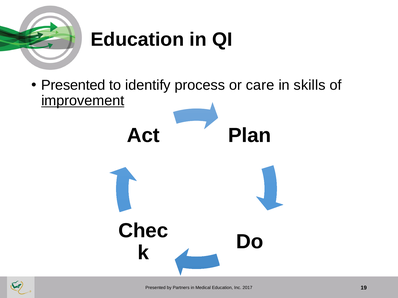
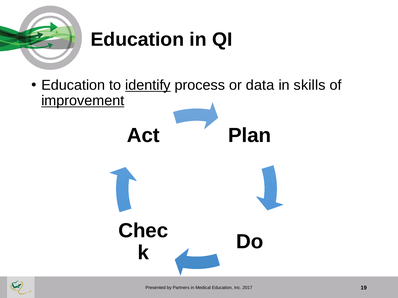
Presented: Presented -> Education (73, 85)
identify underline: none -> present (148, 85)
care: care -> data (260, 85)
